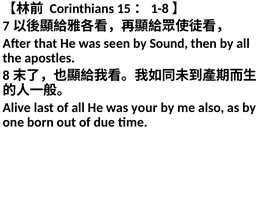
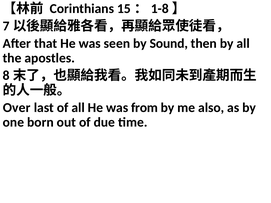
Alive: Alive -> Over (17, 108)
your: your -> from (144, 108)
